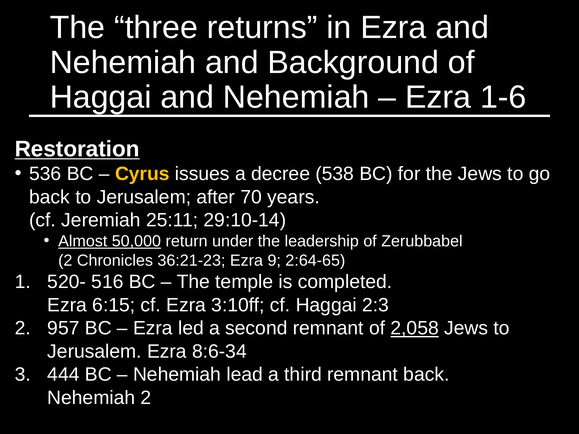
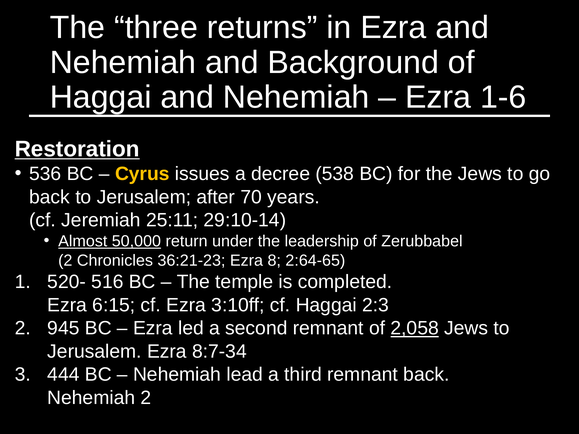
9: 9 -> 8 (274, 261)
957: 957 -> 945 (63, 328)
8:6-34: 8:6-34 -> 8:7-34 (219, 352)
